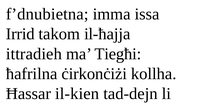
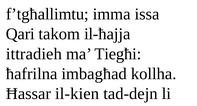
f’dnubietna: f’dnubietna -> f’tgħallimtu (47, 14)
Irrid: Irrid -> Qari (20, 34)
ċirkonċiżi: ċirkonċiżi -> imbagħad (94, 74)
